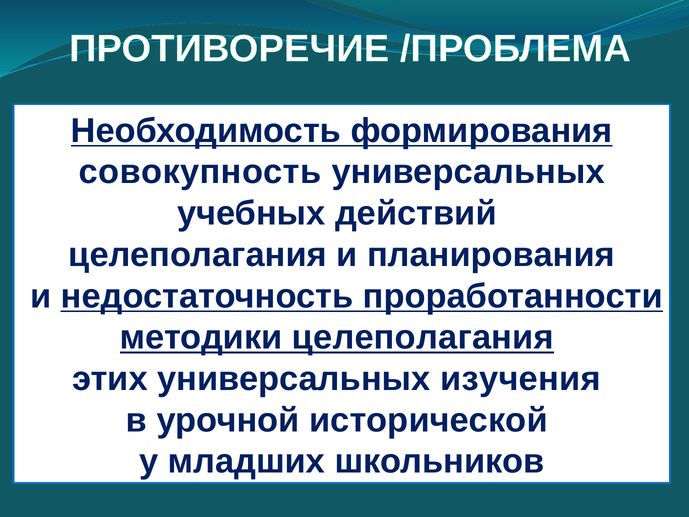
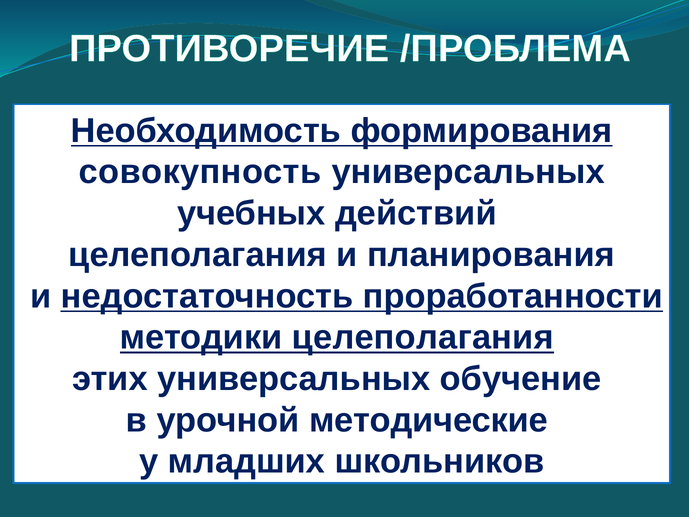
изучения: изучения -> обучение (521, 379)
исторической: исторической -> методические (429, 420)
